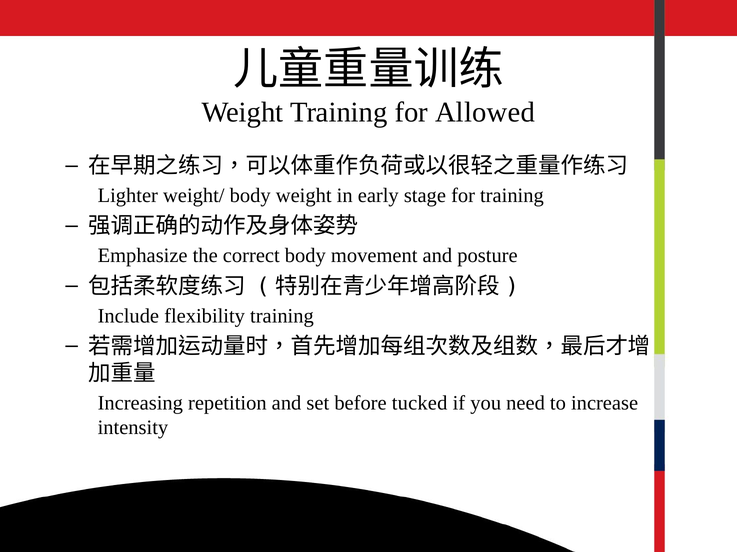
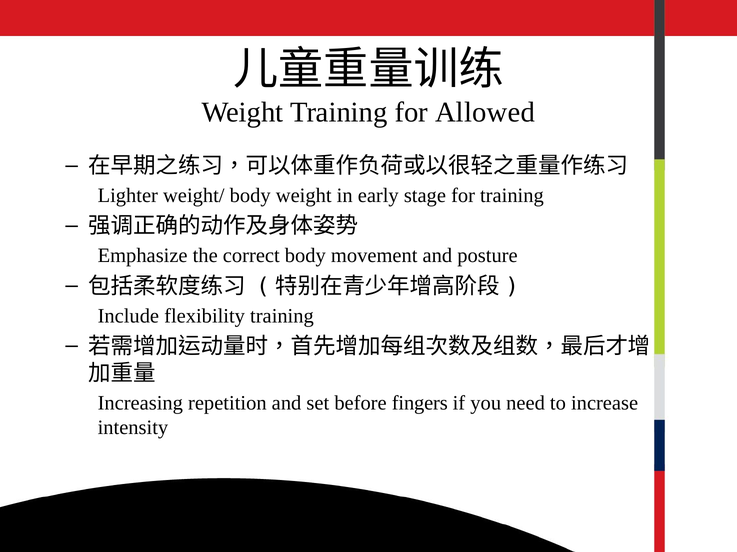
tucked: tucked -> fingers (420, 403)
